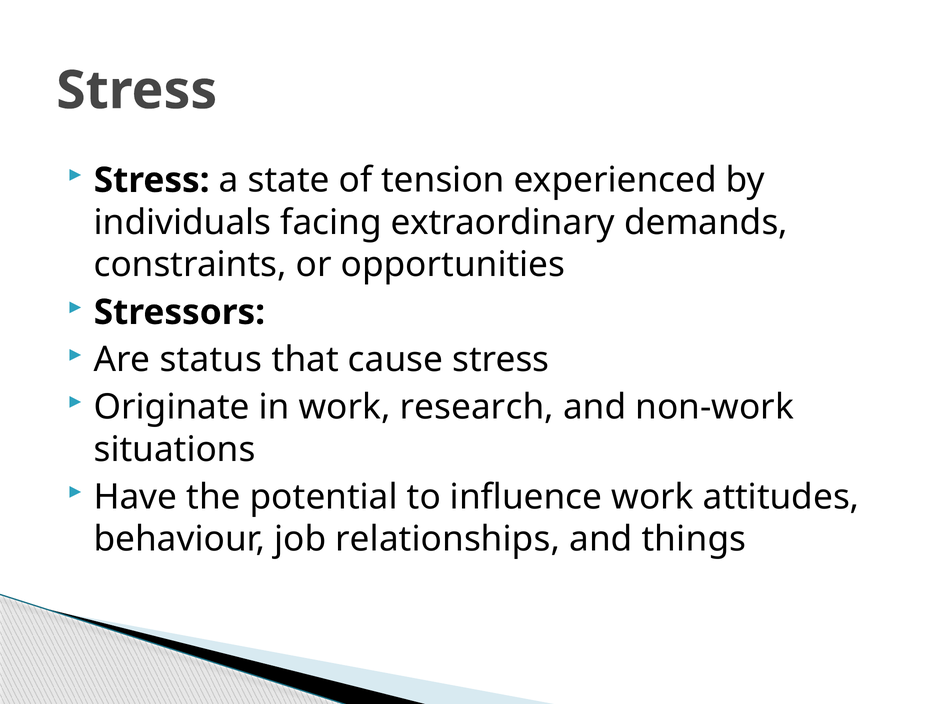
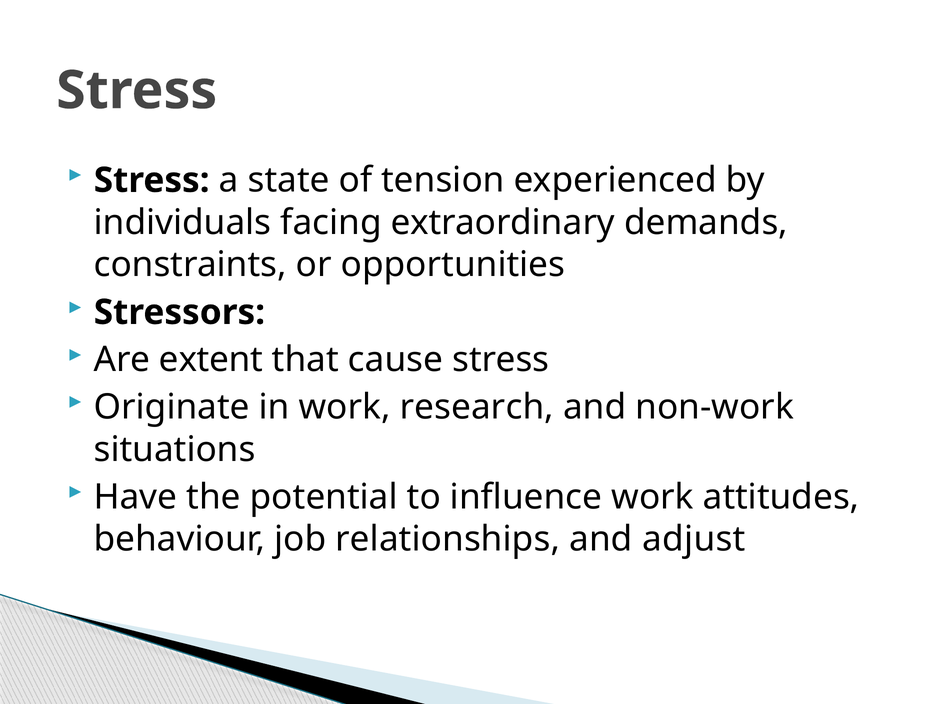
status: status -> extent (211, 360)
things: things -> adjust (694, 540)
